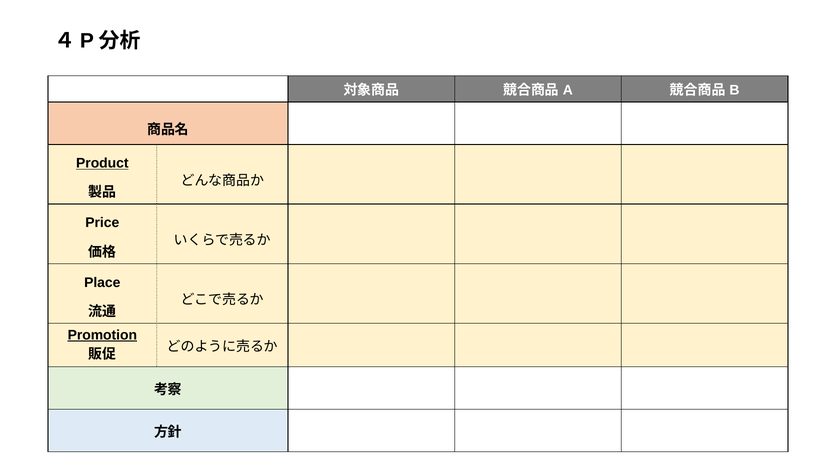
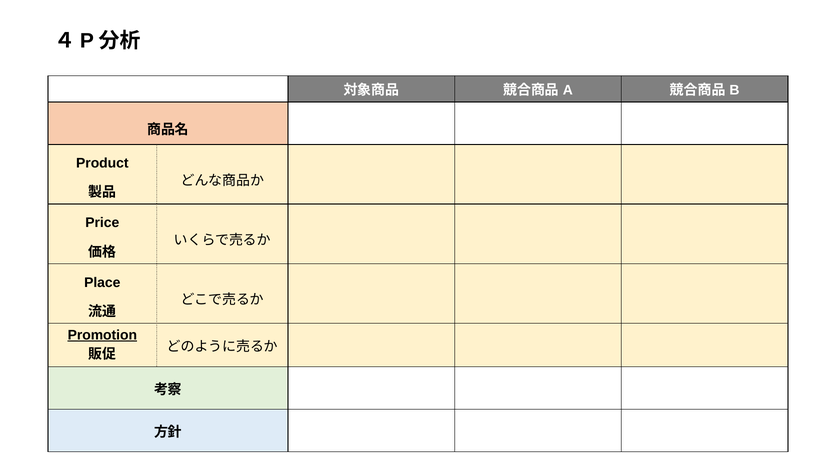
Product underline: present -> none (102, 163)
